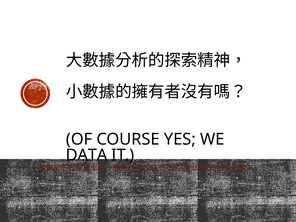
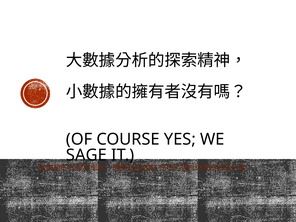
DATA: DATA -> SAGE (86, 155)
